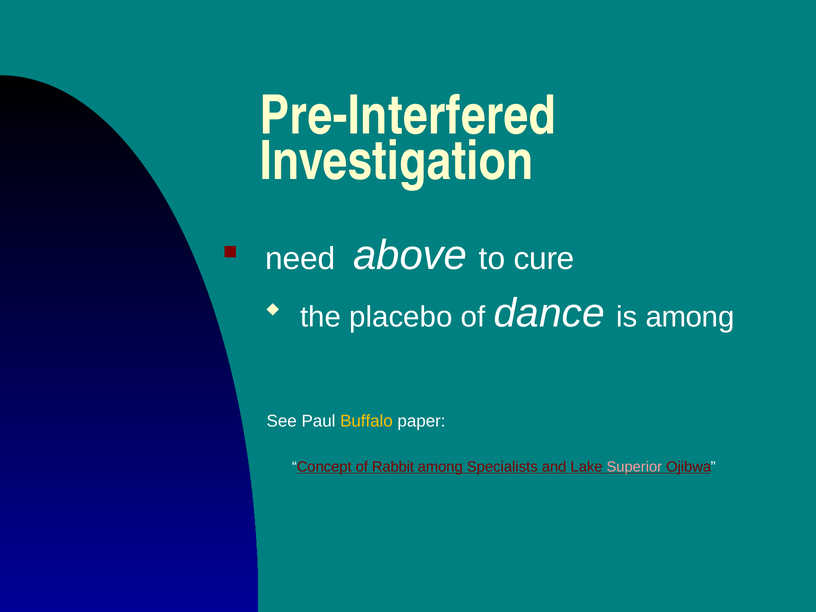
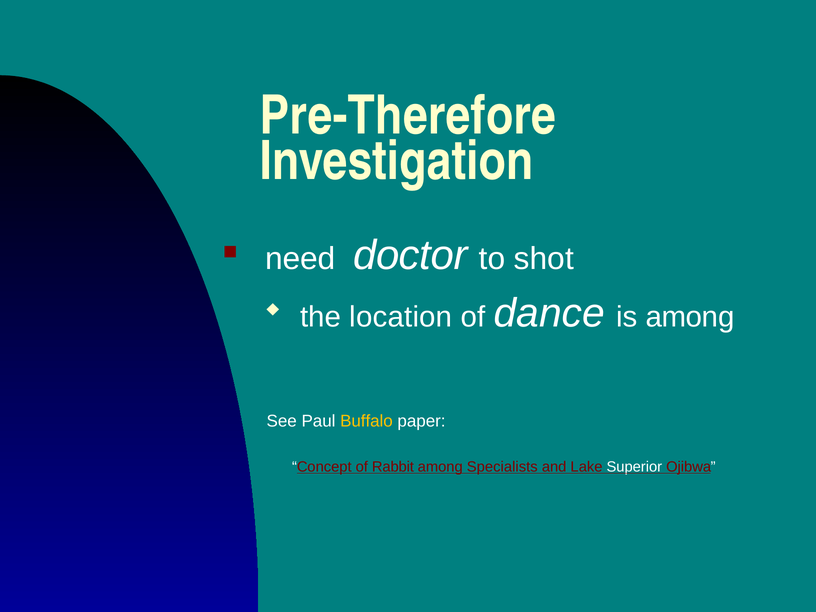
Pre-Interfered: Pre-Interfered -> Pre-Therefore (408, 116)
above: above -> doctor (410, 255)
cure: cure -> shot (544, 259)
placebo: placebo -> location (401, 317)
Superior colour: pink -> white (634, 467)
